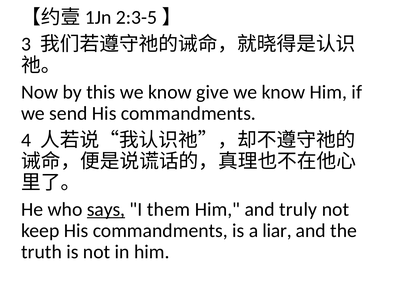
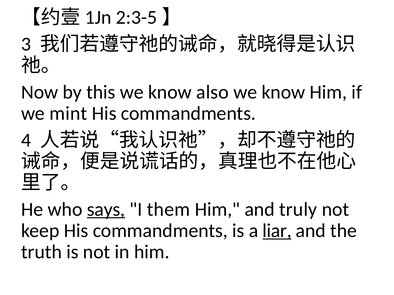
give: give -> also (212, 92)
send: send -> mint (68, 114)
liar underline: none -> present (277, 231)
